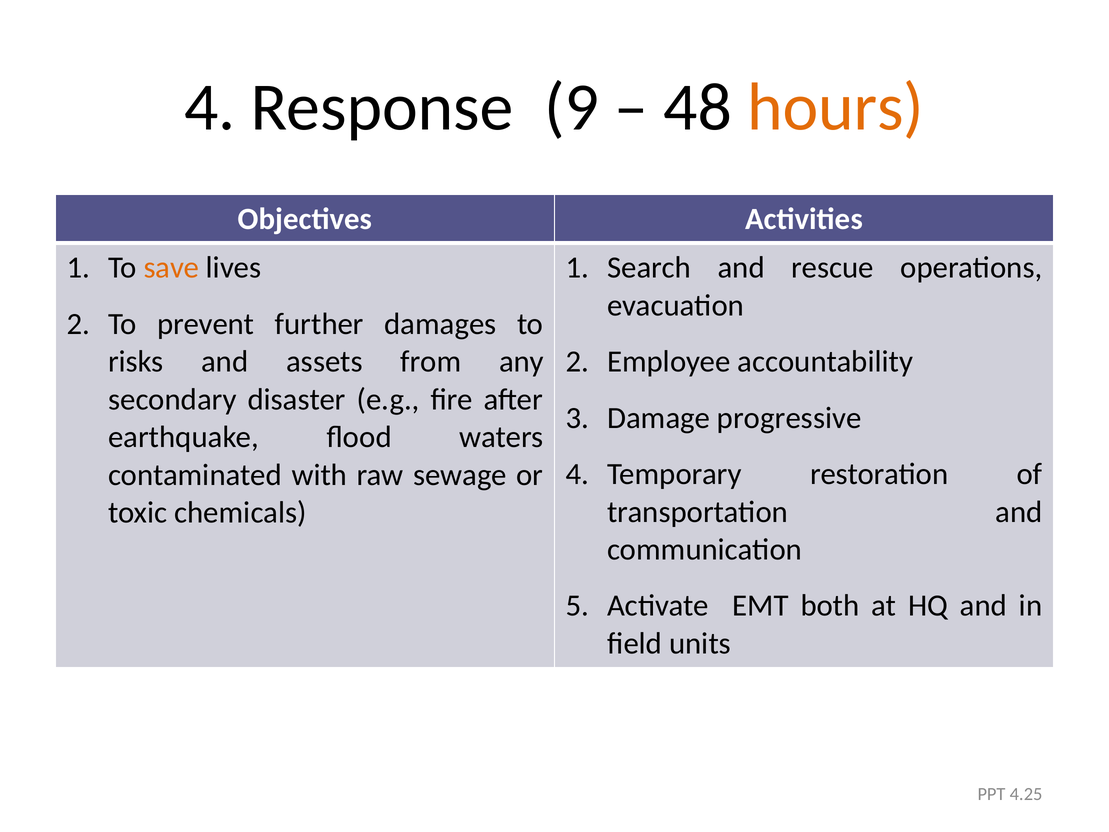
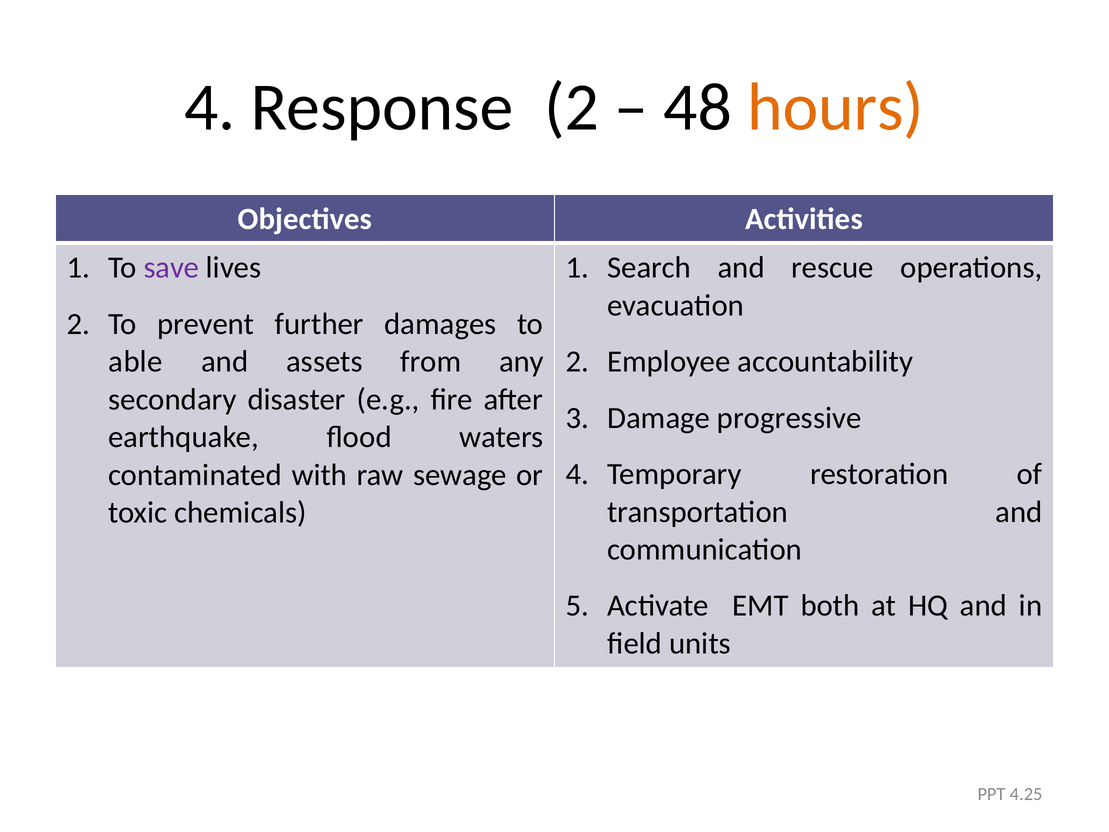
Response 9: 9 -> 2 (572, 107)
save colour: orange -> purple (171, 268)
risks: risks -> able (136, 362)
